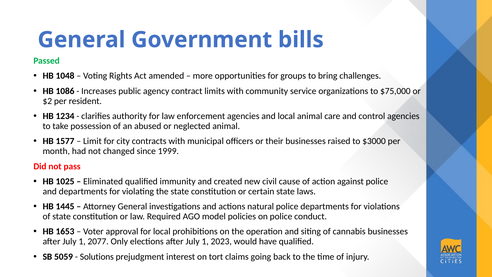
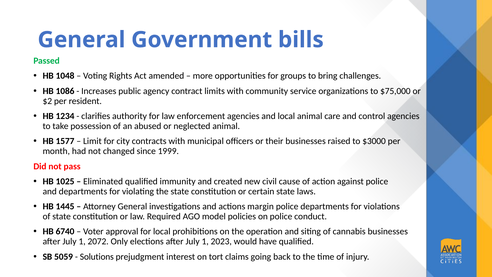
natural: natural -> margin (261, 206)
1653: 1653 -> 6740 (65, 231)
2077: 2077 -> 2072 (98, 241)
